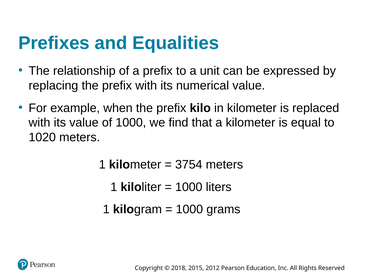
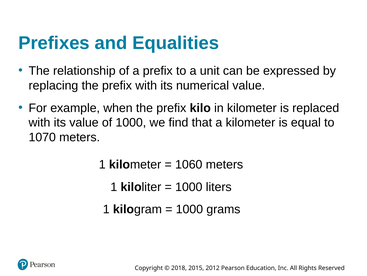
1020: 1020 -> 1070 (42, 137)
3754: 3754 -> 1060 (189, 164)
